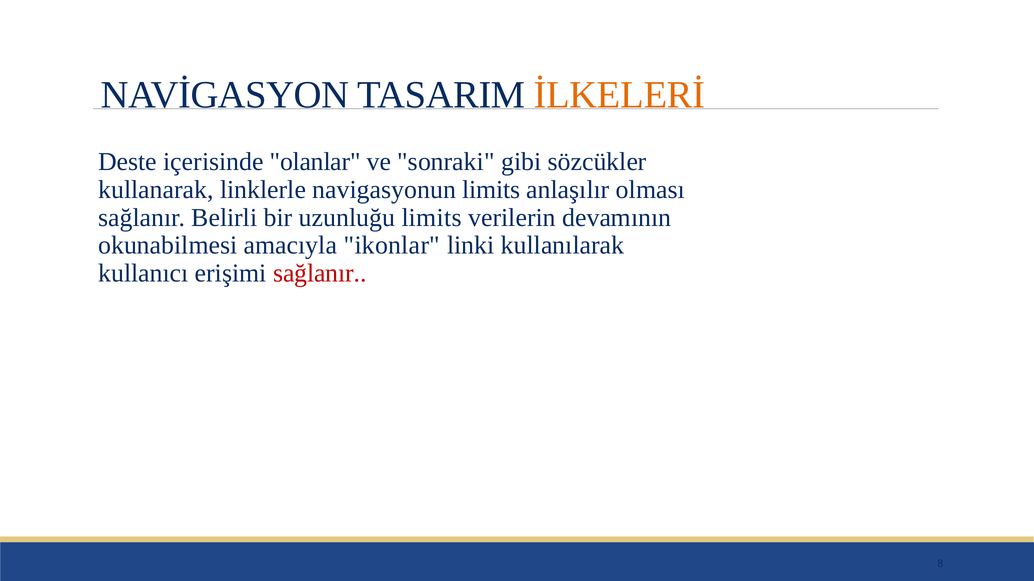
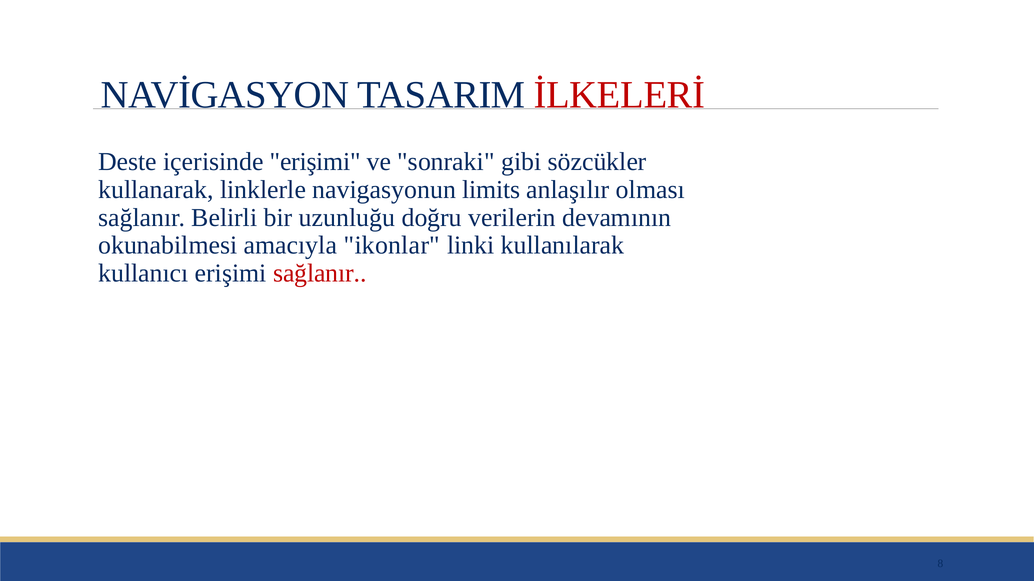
İLKELERİ colour: orange -> red (619, 95)
içerisinde olanlar: olanlar -> erişimi (315, 162)
uzunluğu limits: limits -> doğru (432, 218)
